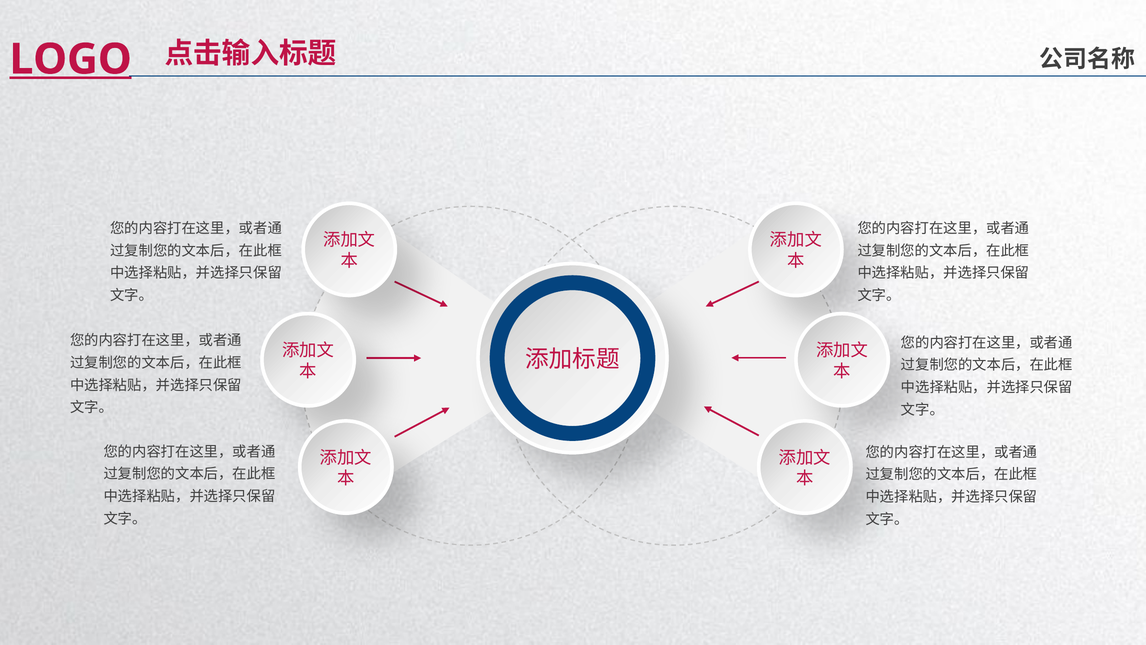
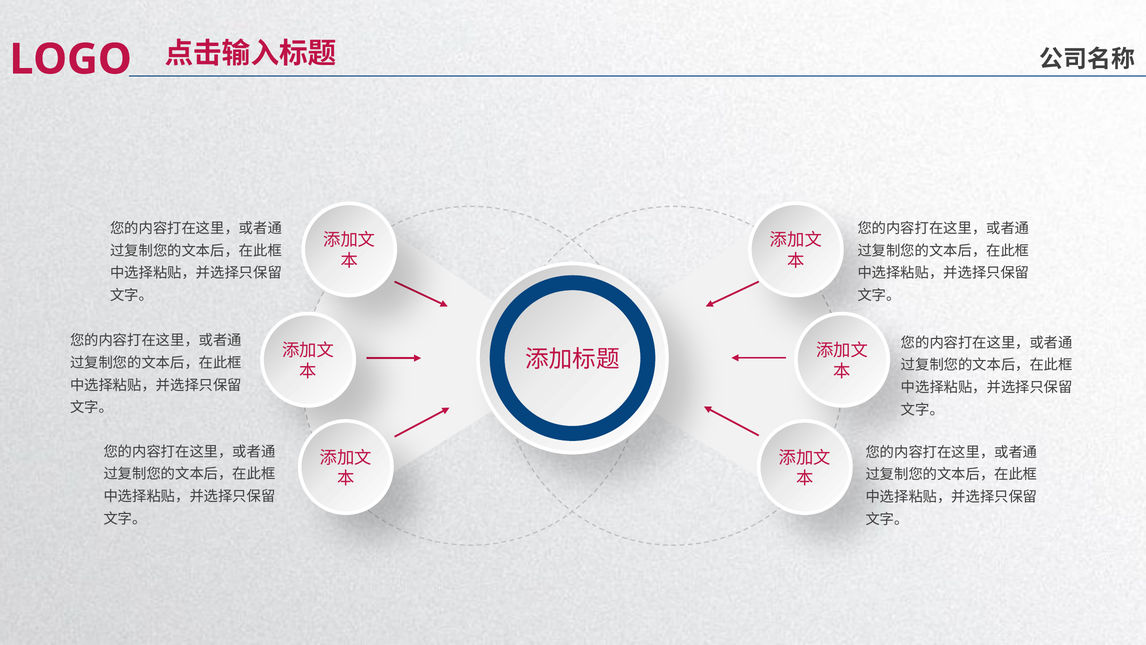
LOGO underline: present -> none (71, 59)
